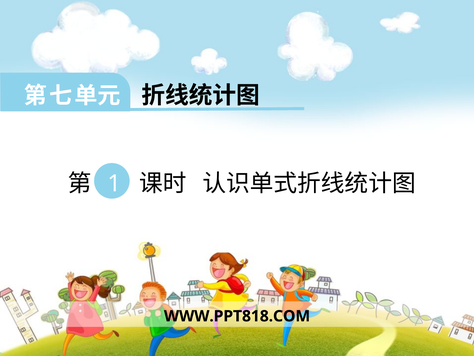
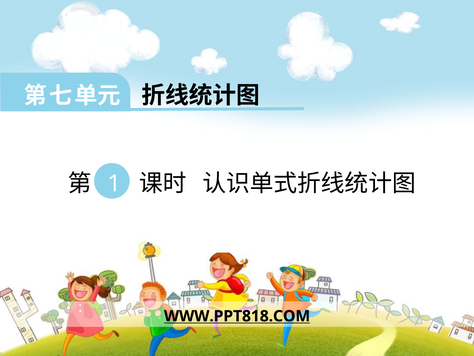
WWW.PPT818.COM underline: none -> present (237, 316)
